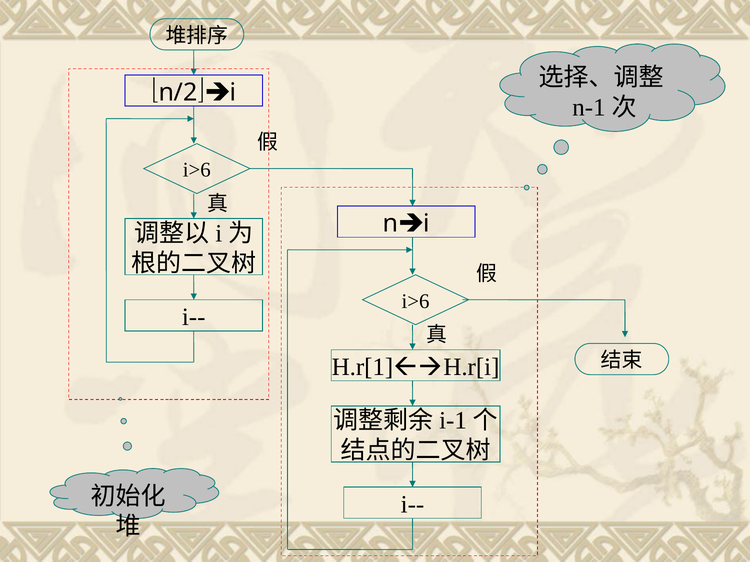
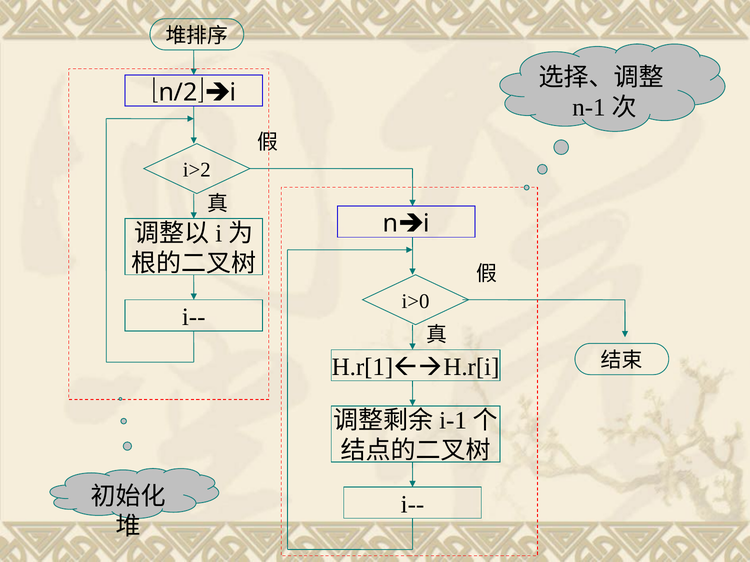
i>6: i>6 -> i>2 (197, 170)
i>6: i>6 -> i>0 (416, 301)
